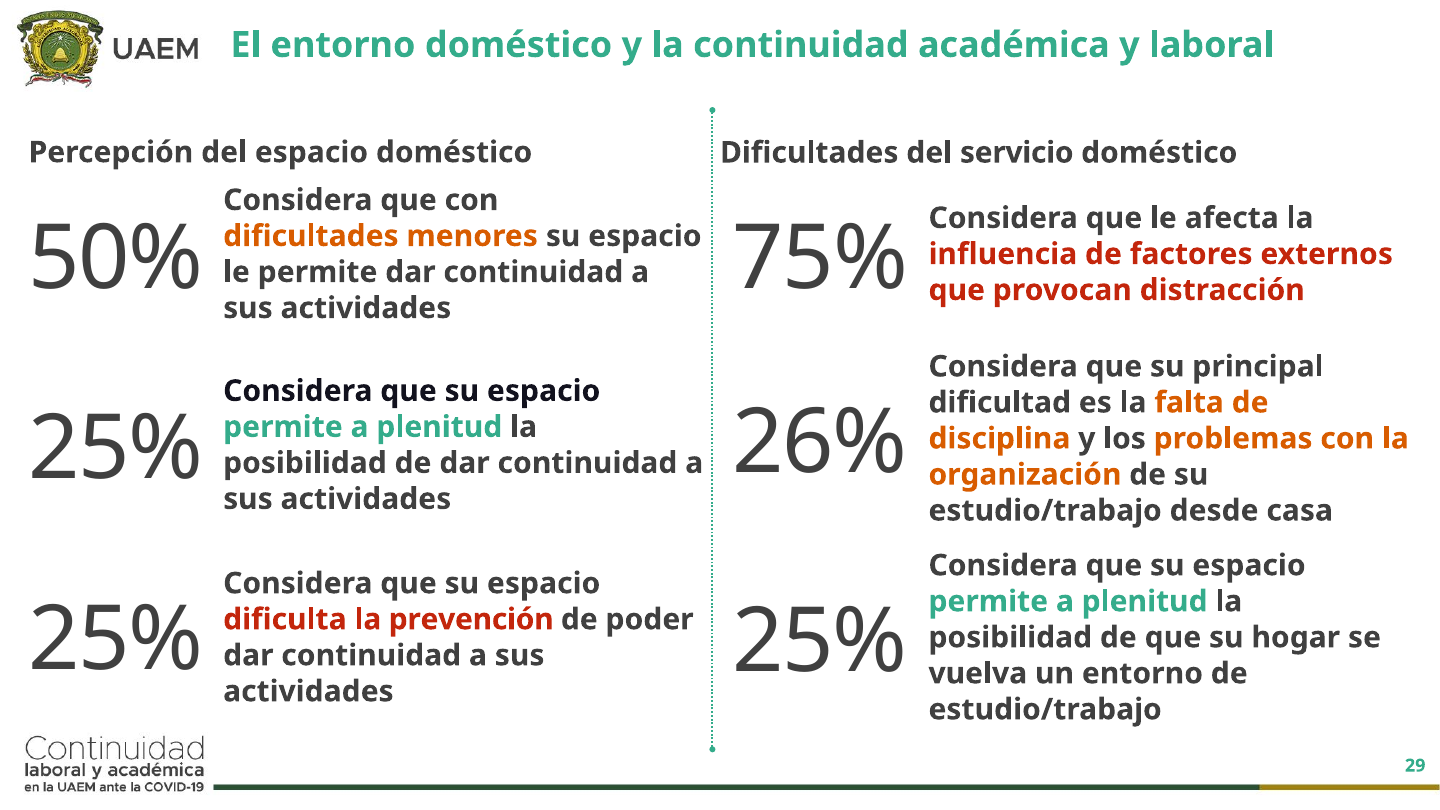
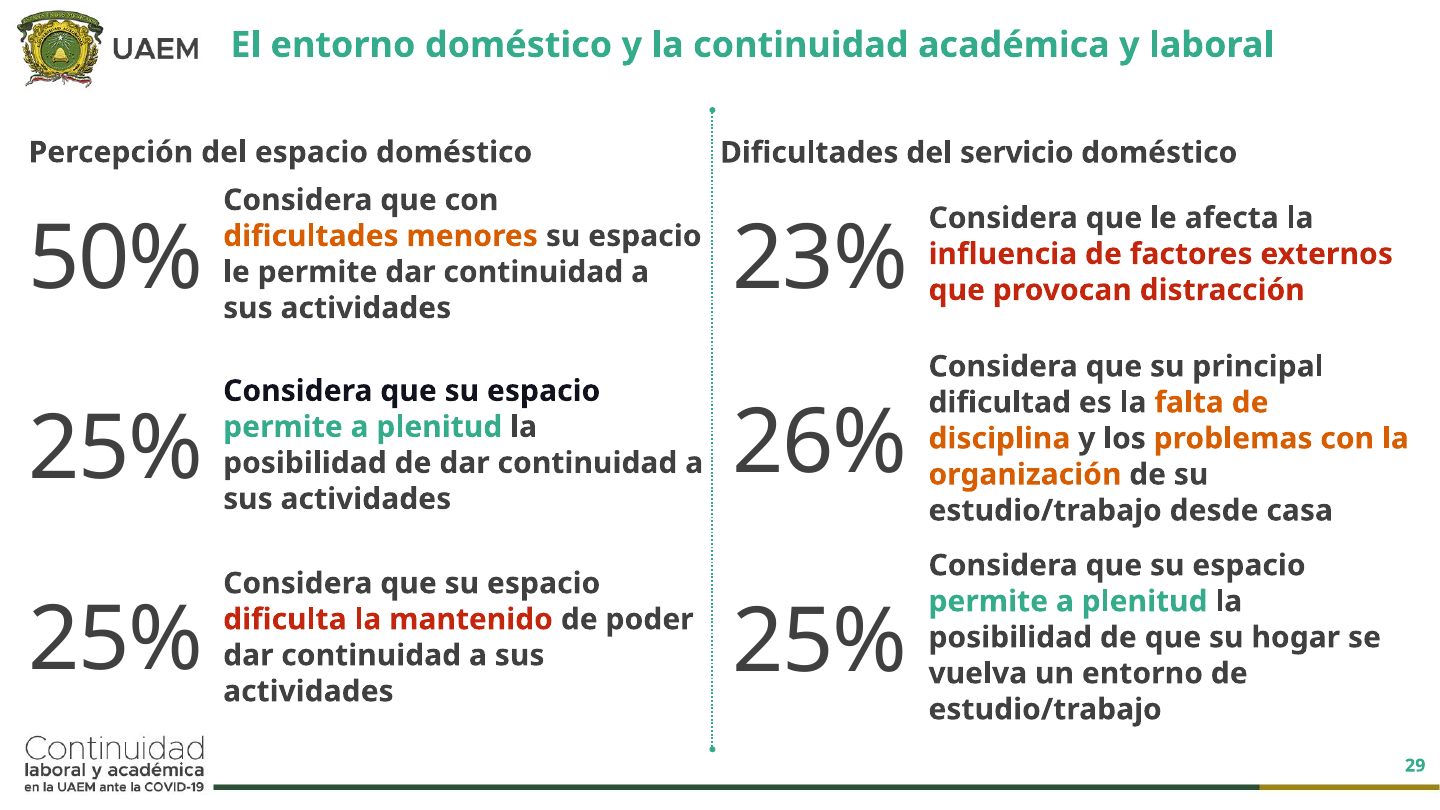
75%: 75% -> 23% (820, 259)
prevención: prevención -> mantenido (471, 619)
